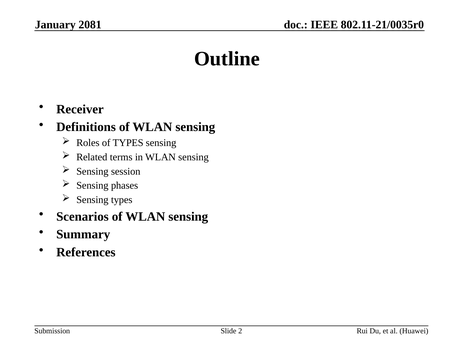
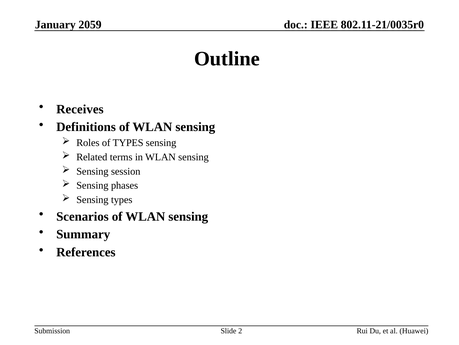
2081: 2081 -> 2059 (90, 24)
Receiver: Receiver -> Receives (80, 109)
